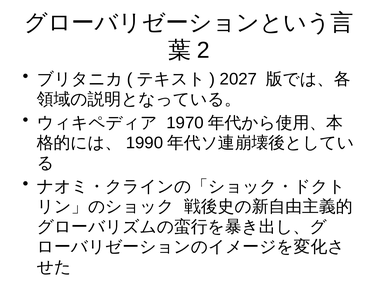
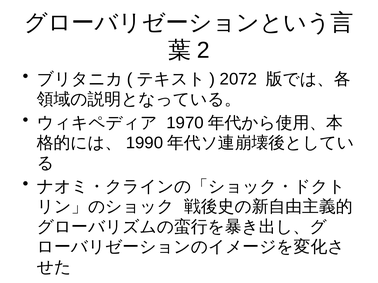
2027: 2027 -> 2072 (238, 79)
